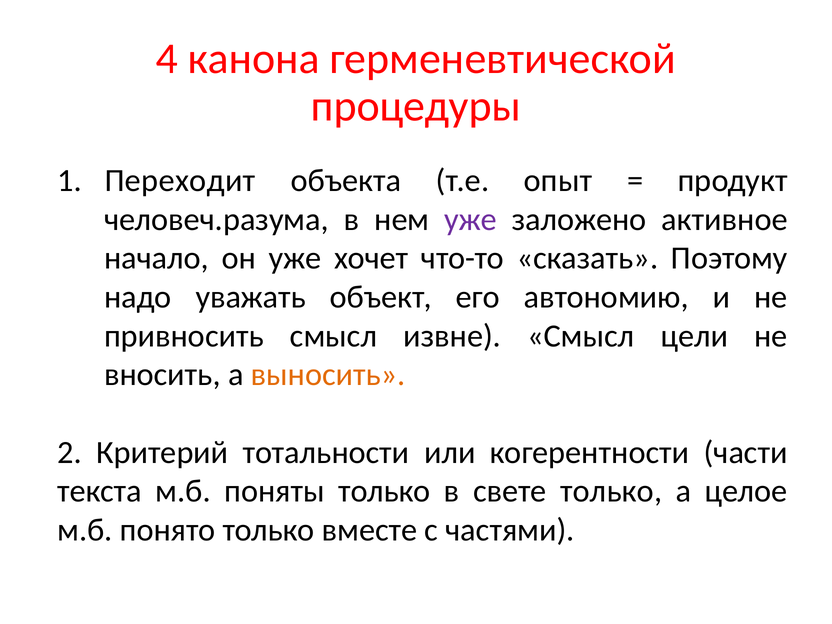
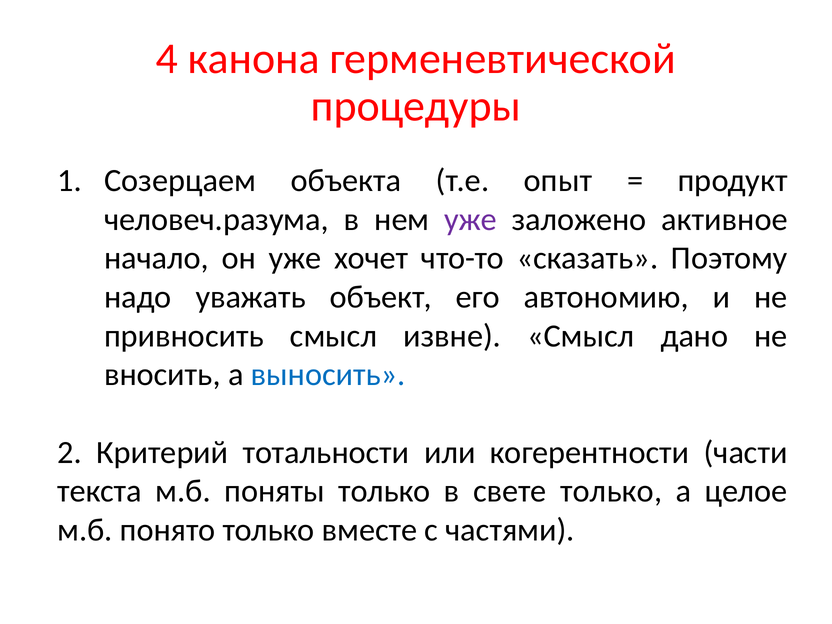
Переходит: Переходит -> Созерцаем (180, 180)
цели: цели -> дано (694, 336)
выносить colour: orange -> blue (328, 375)
